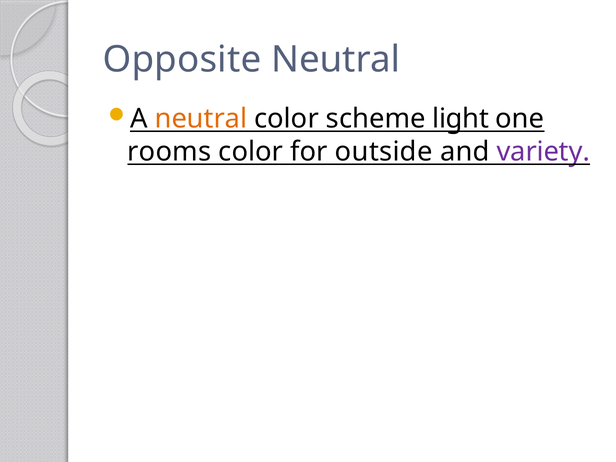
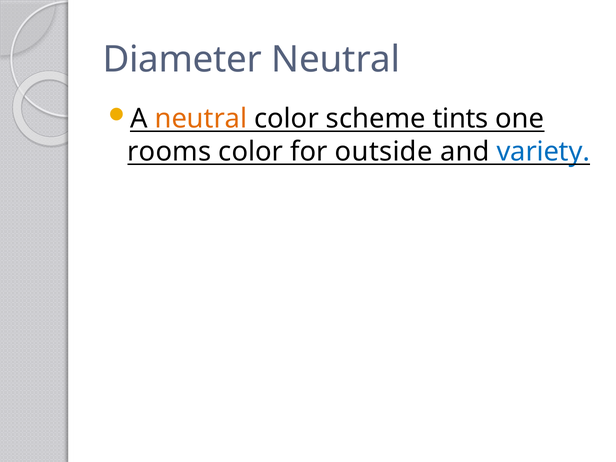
Opposite: Opposite -> Diameter (182, 60)
light: light -> tints (461, 119)
variety colour: purple -> blue (543, 152)
